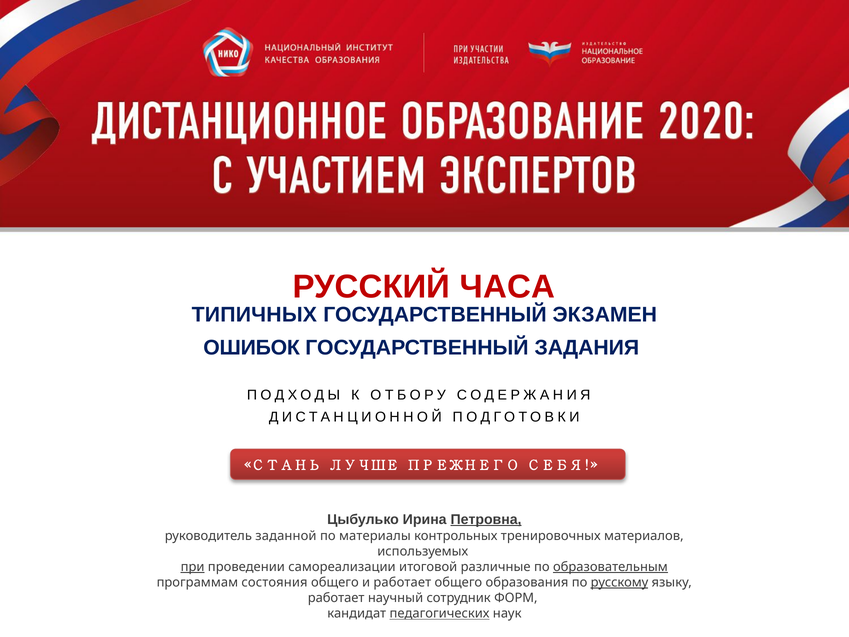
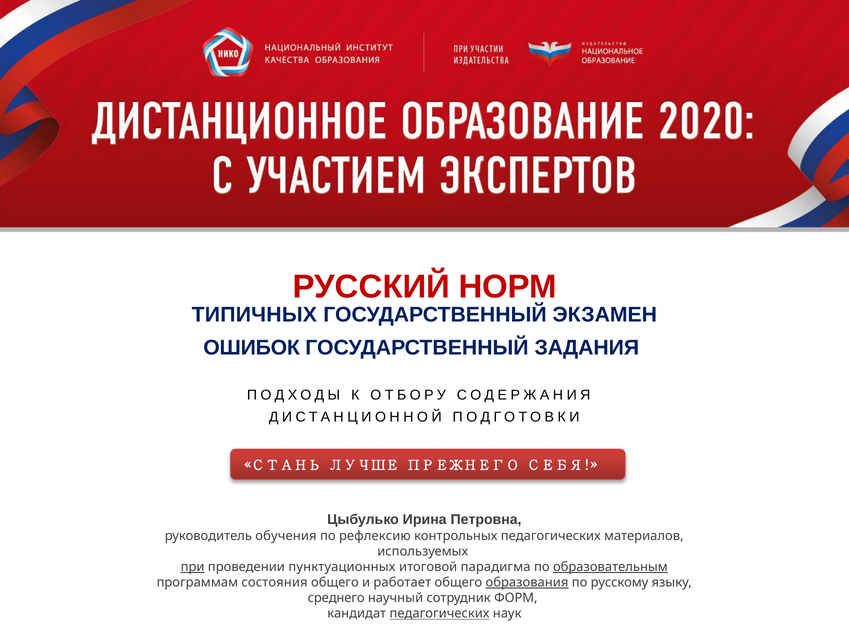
ЧАСА: ЧАСА -> НОРМ (508, 287)
Петровна underline: present -> none (486, 519)
заданной: заданной -> обучения (286, 536)
материалы: материалы -> рефлексию (375, 536)
контрольных тренировочных: тренировочных -> педагогических (551, 536)
самореализации: самореализации -> пунктуационных (342, 567)
различные: различные -> парадигма (496, 567)
образования underline: none -> present (527, 582)
русскому underline: present -> none (619, 582)
работает: работает -> среднего (336, 598)
